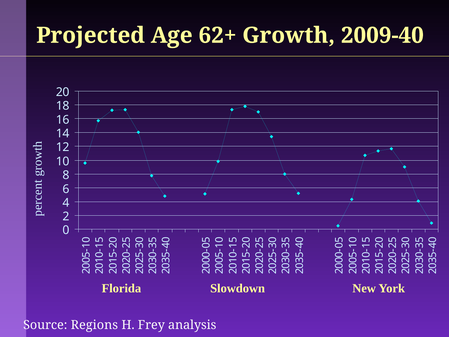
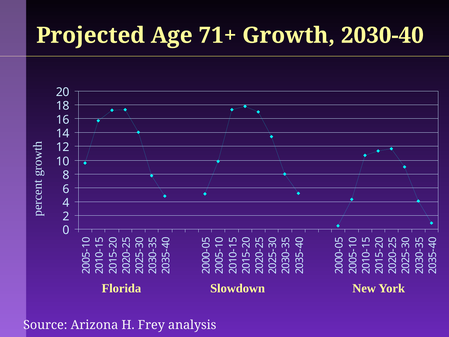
62+: 62+ -> 71+ (217, 35)
2009-40: 2009-40 -> 2030-40 (382, 35)
Regions: Regions -> Arizona (94, 325)
